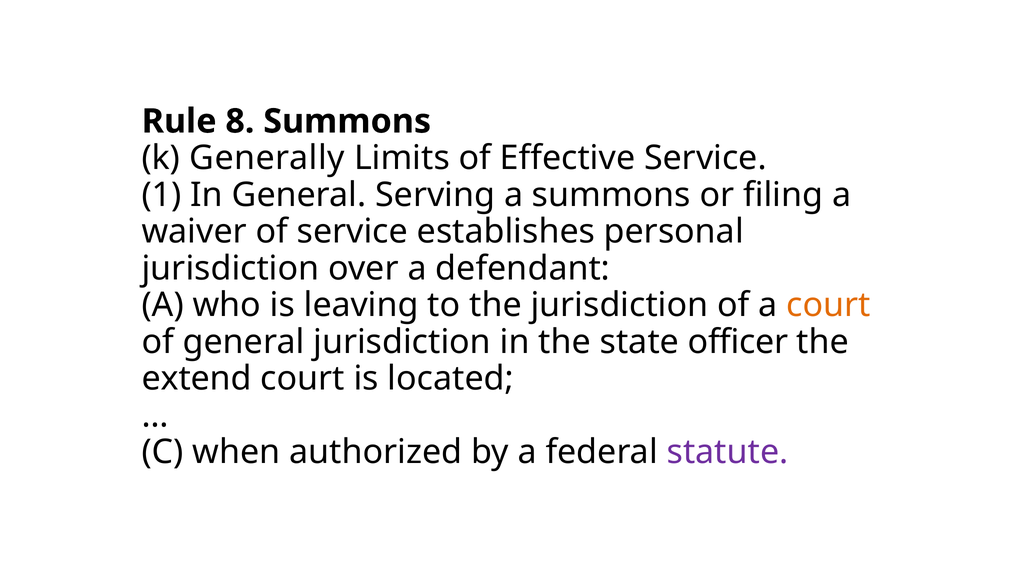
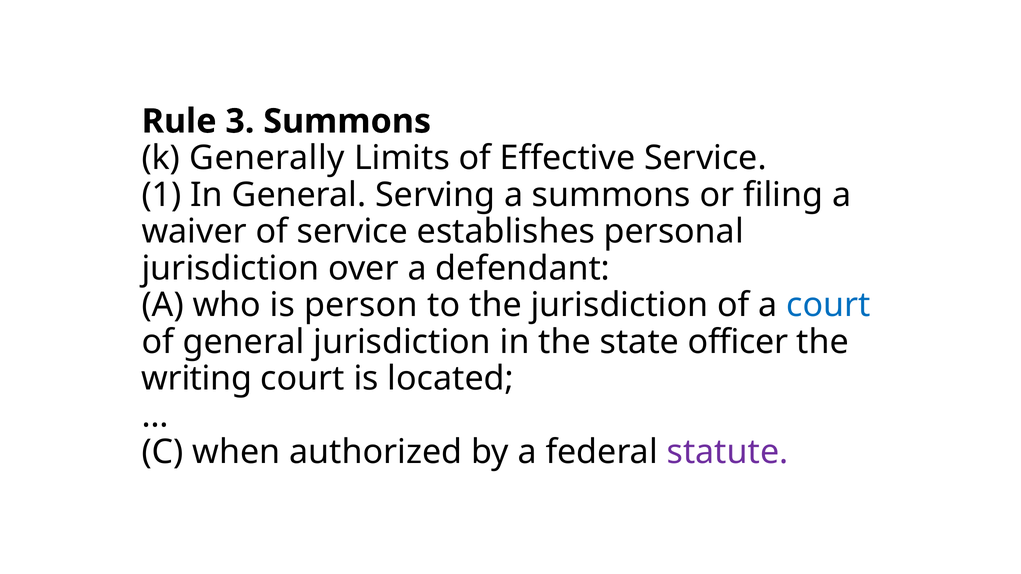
8: 8 -> 3 (240, 121)
leaving: leaving -> person (361, 305)
court colour: orange -> blue (828, 305)
extend: extend -> writing (197, 379)
